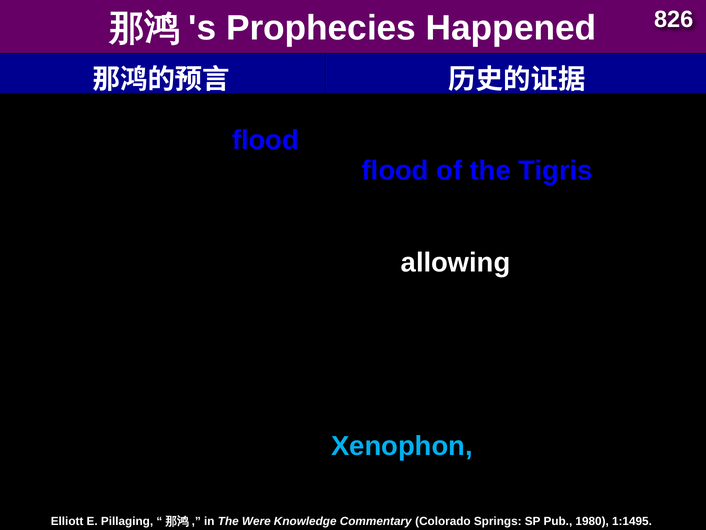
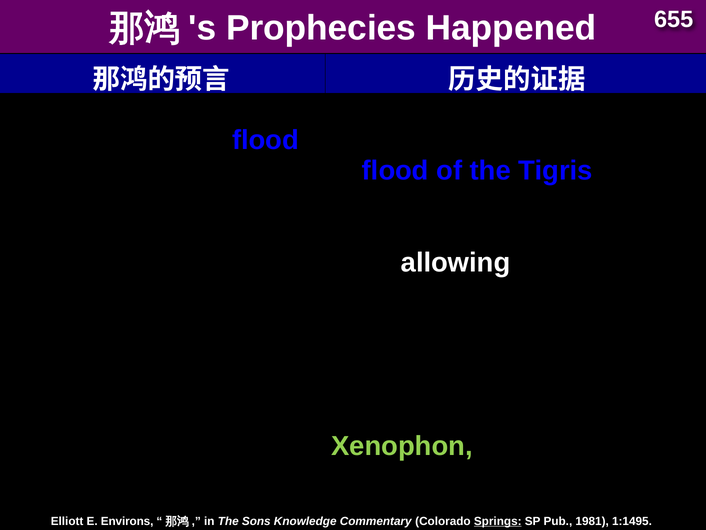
826: 826 -> 655 (674, 19)
Xenophon colour: light blue -> light green (402, 446)
Pillaging: Pillaging -> Environs (127, 521)
Were: Were -> Sons (256, 521)
Springs underline: none -> present (498, 521)
1980: 1980 -> 1981 (592, 521)
